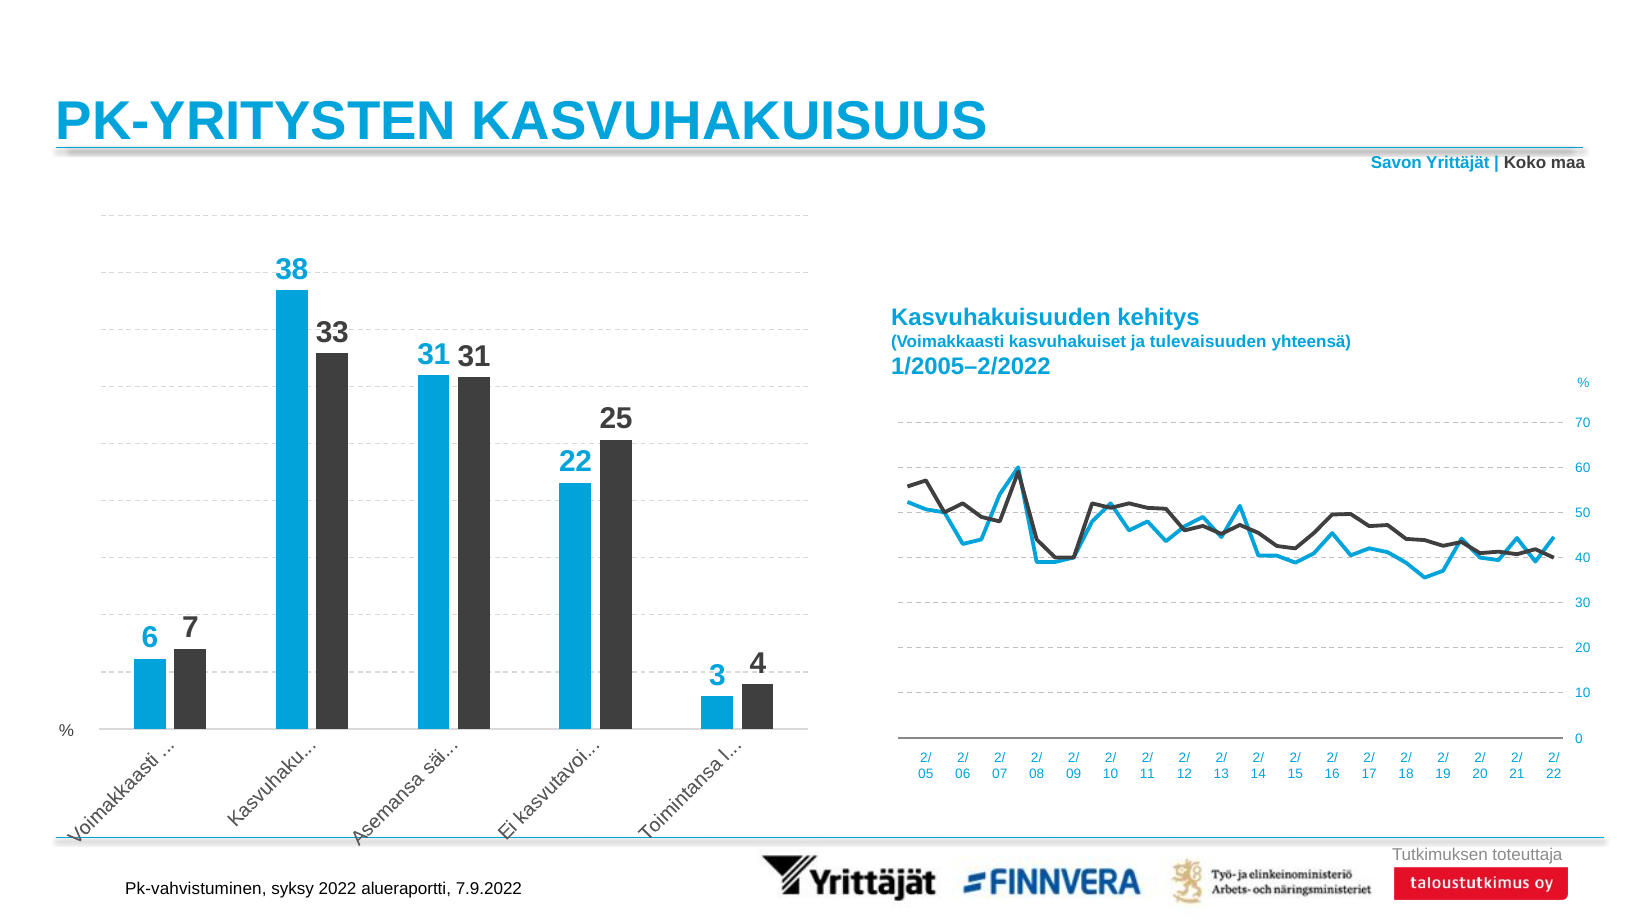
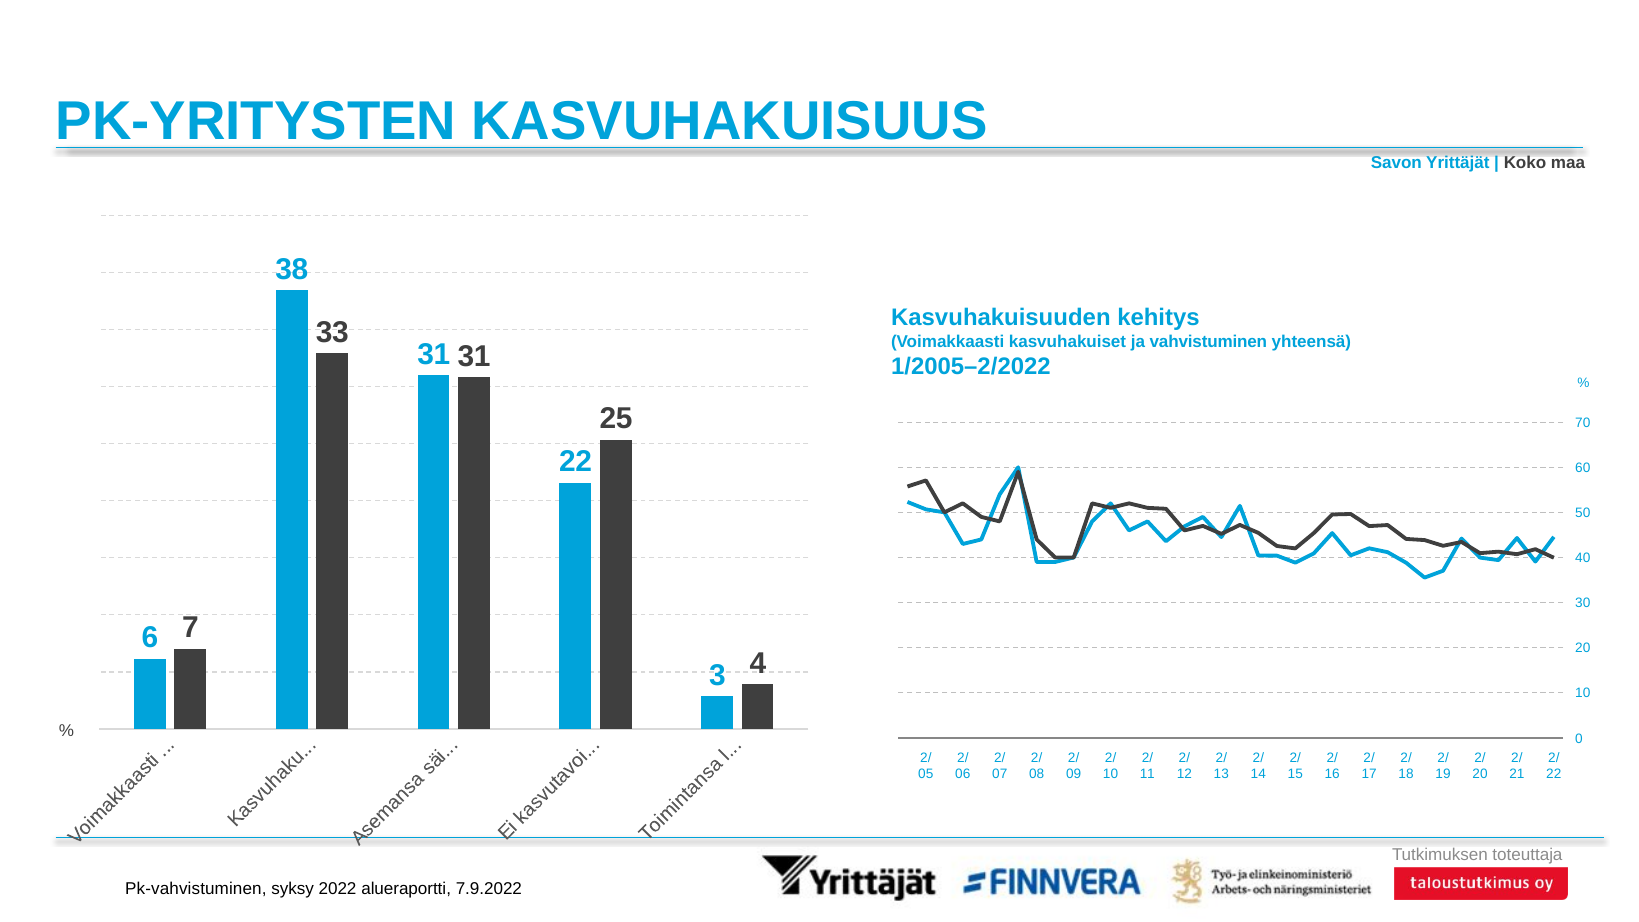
tulevaisuuden: tulevaisuuden -> vahvistuminen (1208, 342)
